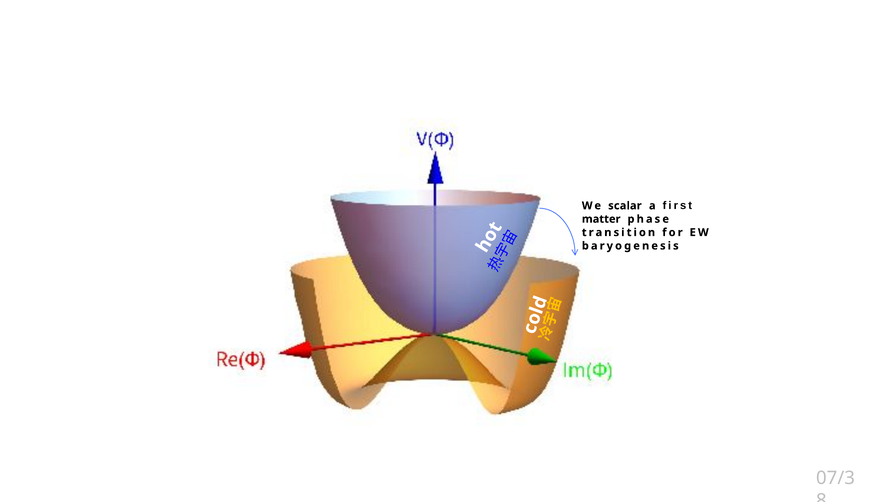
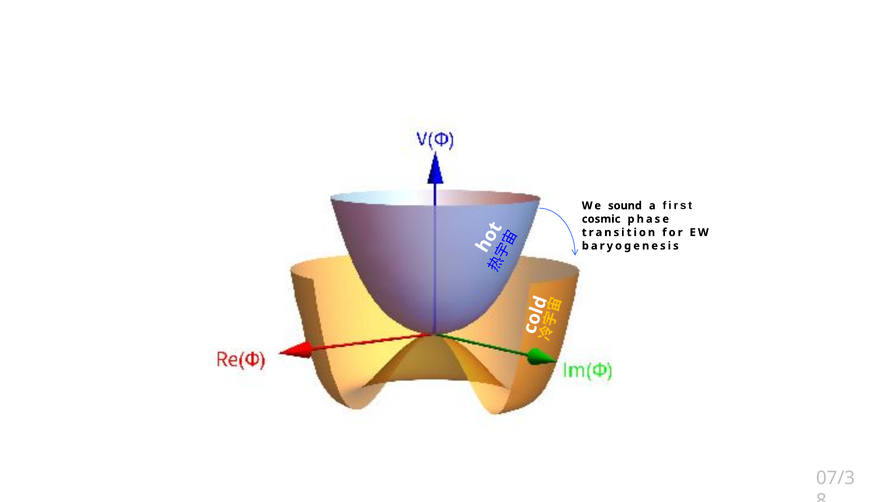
scalar: scalar -> sound (625, 206)
matter: matter -> cosmic (601, 219)
